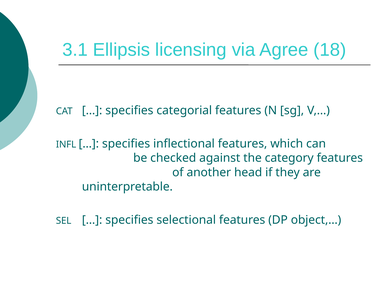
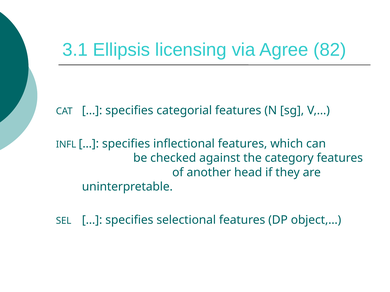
18: 18 -> 82 (330, 50)
